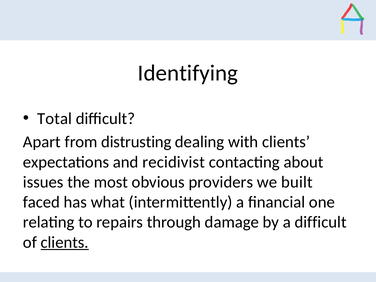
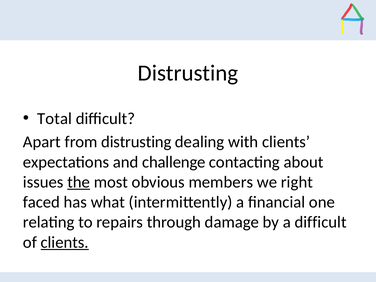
Identifying: Identifying -> Distrusting (188, 73)
recidivist: recidivist -> challenge (174, 162)
the underline: none -> present (79, 182)
providers: providers -> members (221, 182)
built: built -> right (297, 182)
